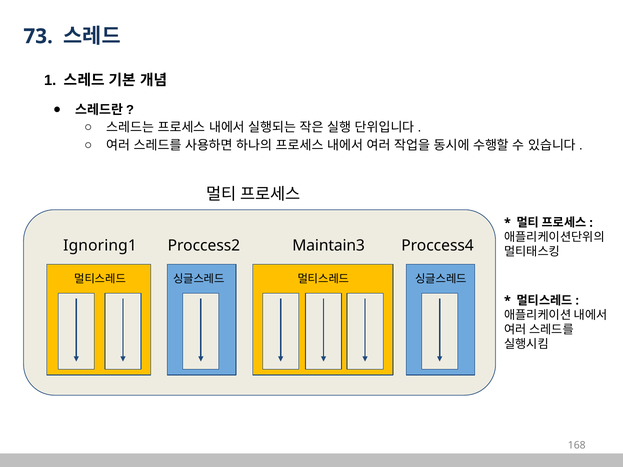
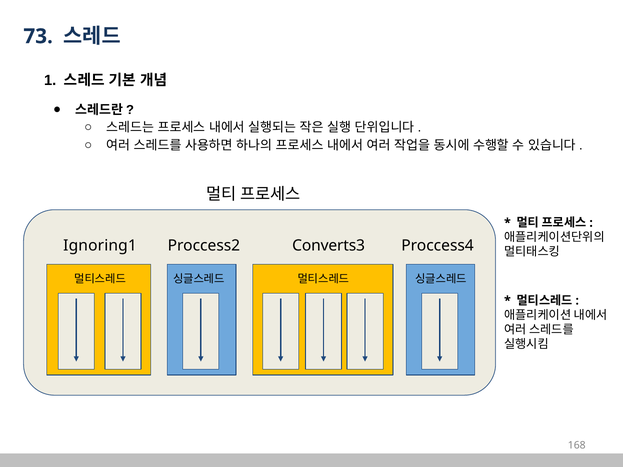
Maintain3: Maintain3 -> Converts3 (329, 246)
